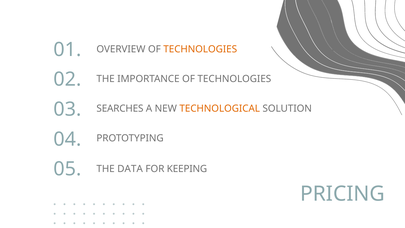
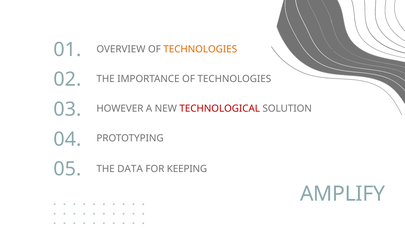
SEARCHES: SEARCHES -> HOWEVER (120, 108)
TECHNOLOGICAL colour: orange -> red (220, 108)
PRICING: PRICING -> AMPLIFY (343, 194)
